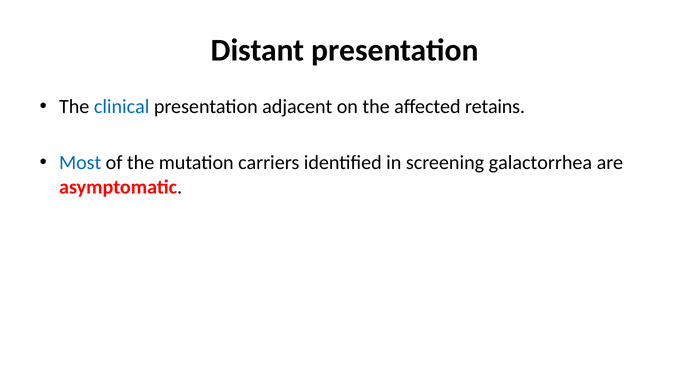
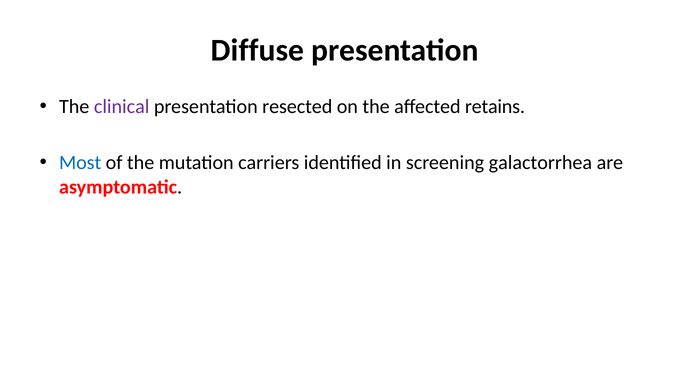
Distant: Distant -> Diffuse (258, 50)
clinical colour: blue -> purple (122, 107)
adjacent: adjacent -> resected (297, 107)
